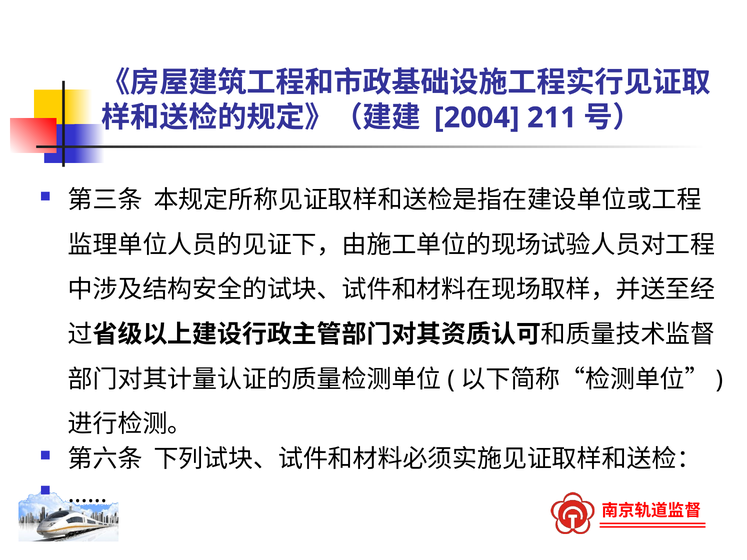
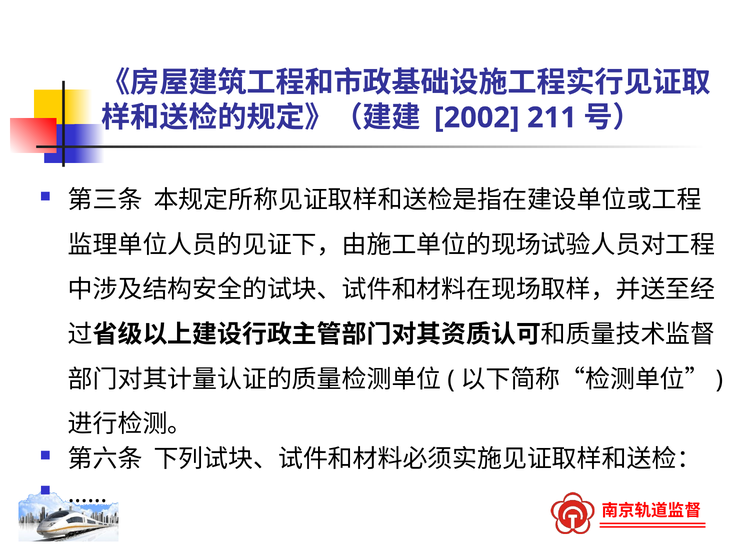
2004: 2004 -> 2002 (477, 118)
